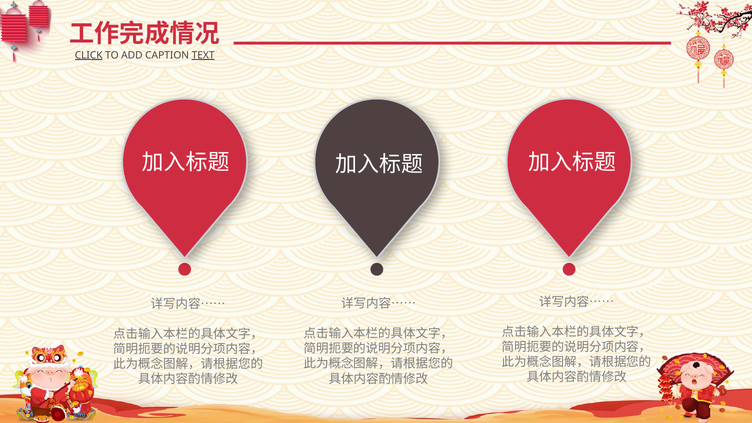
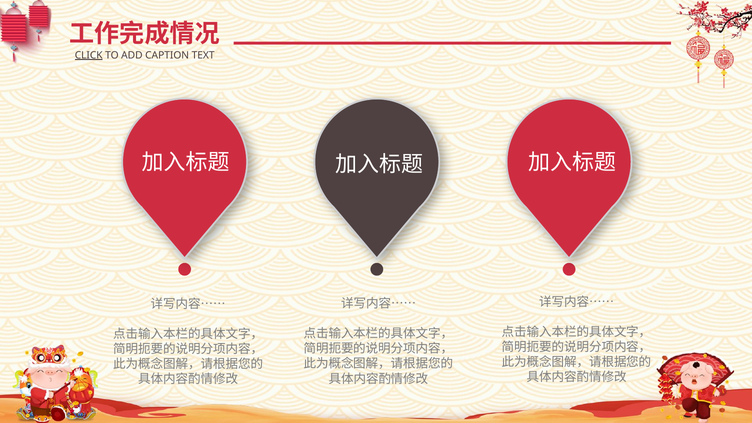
TEXT underline: present -> none (203, 55)
